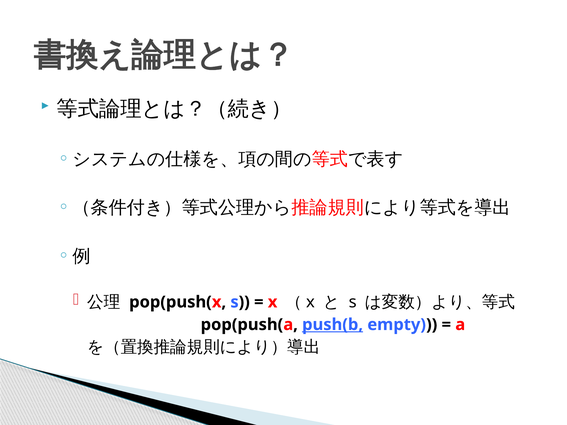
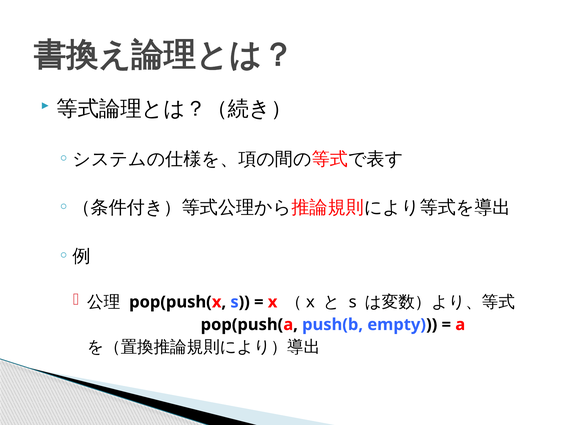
push(b underline: present -> none (333, 325)
